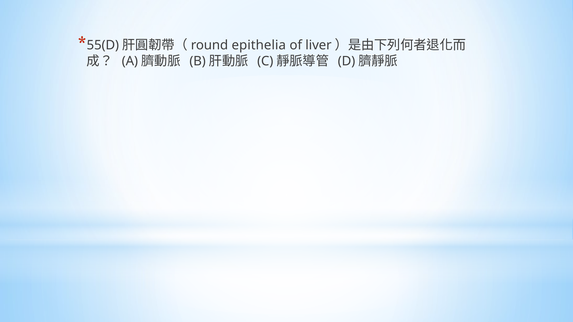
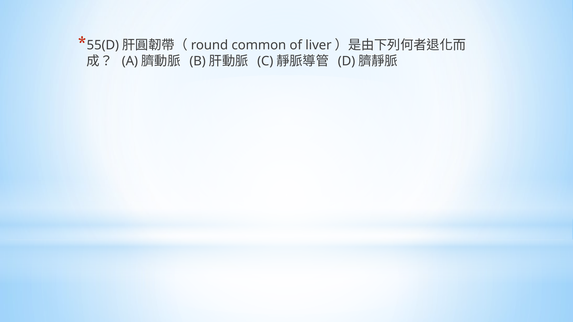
epithelia: epithelia -> common (259, 45)
